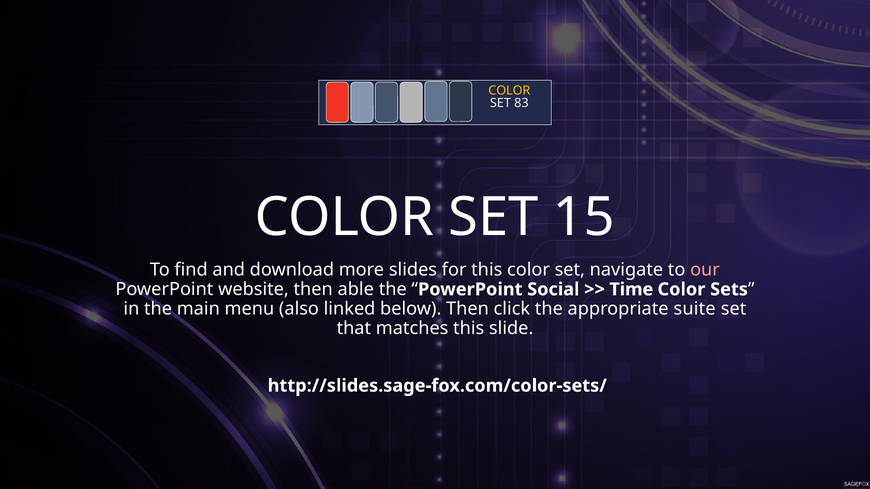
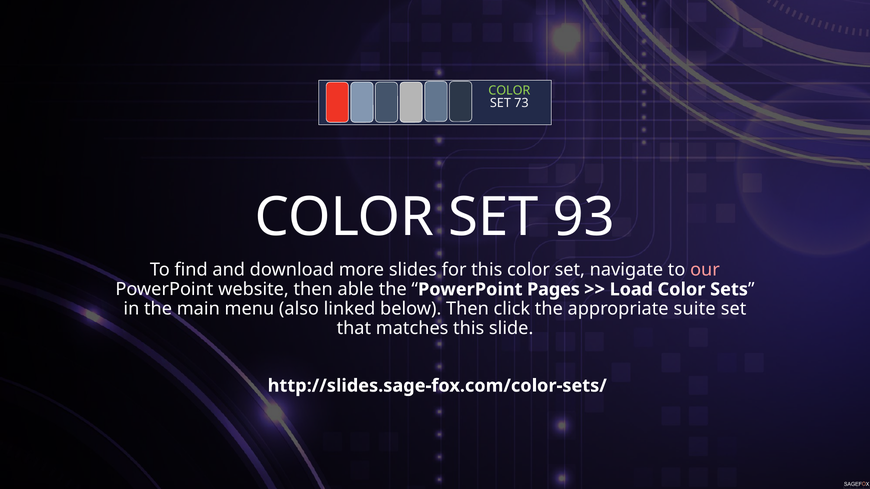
COLOR colour: yellow -> light green (509, 91)
83: 83 -> 73 (521, 103)
15: 15 -> 93 (584, 217)
Social: Social -> Pages (553, 290)
Time: Time -> Load (631, 290)
